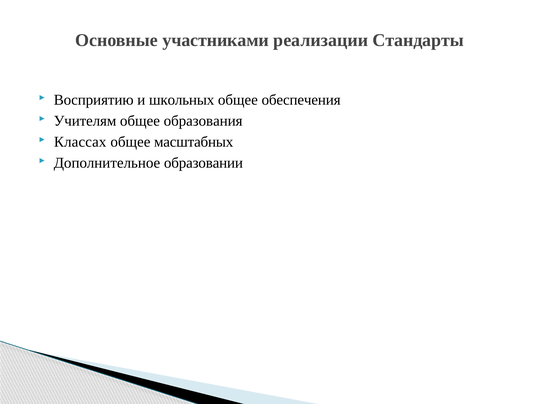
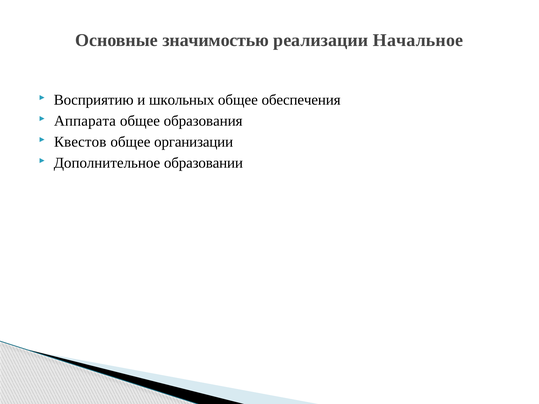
участниками: участниками -> значимостью (216, 40)
Стандарты: Стандарты -> Начальное (418, 40)
Учителям: Учителям -> Аппарата (85, 121)
Классах: Классах -> Квестов (80, 142)
масштабных: масштабных -> организации (194, 142)
